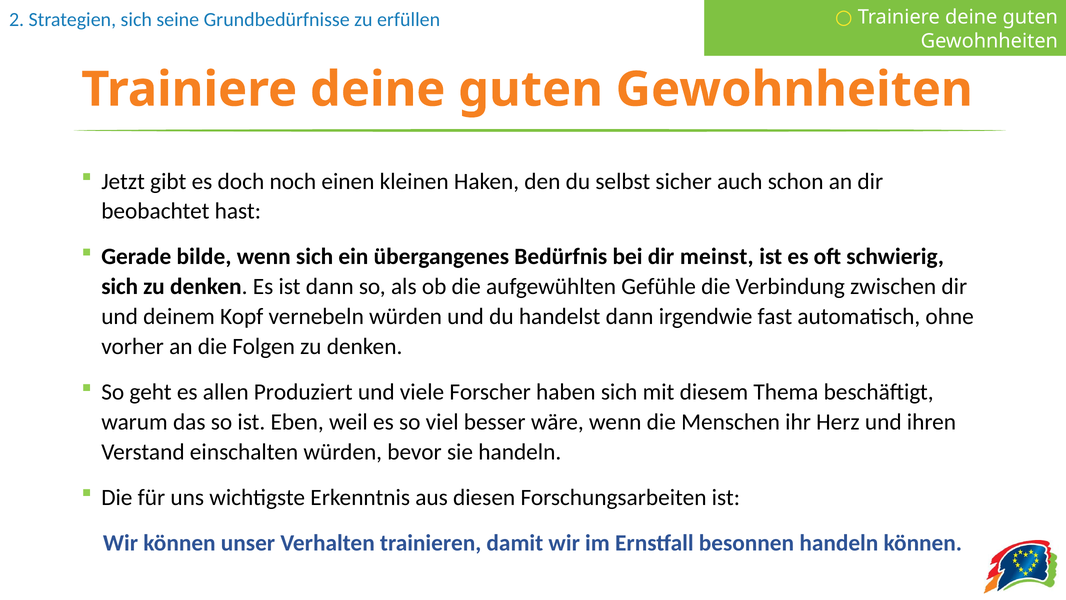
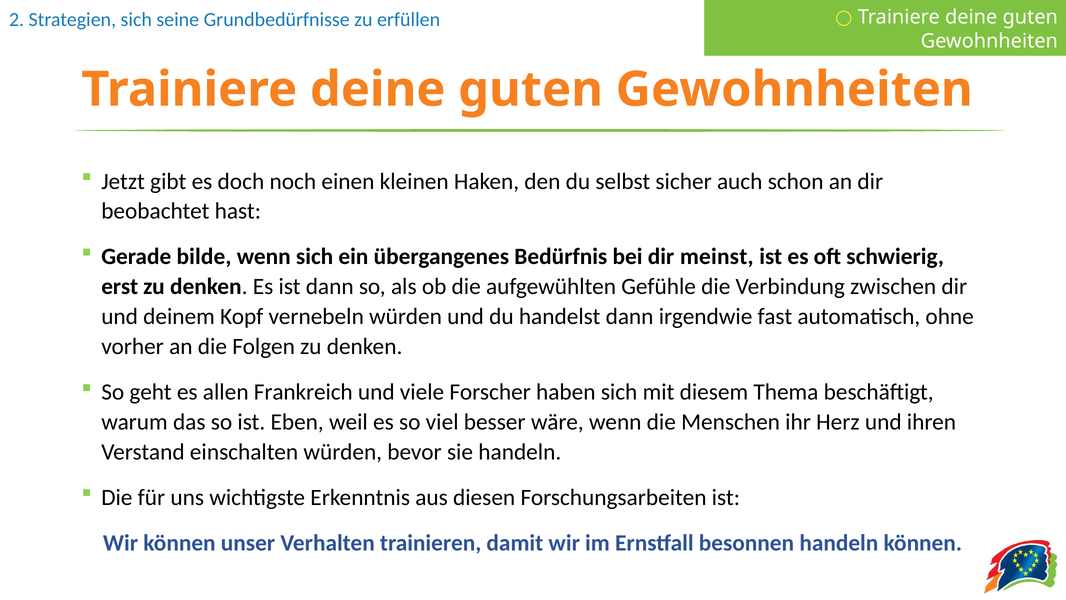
sich: sich -> erst (120, 287)
Produziert: Produziert -> Frankreich (303, 392)
